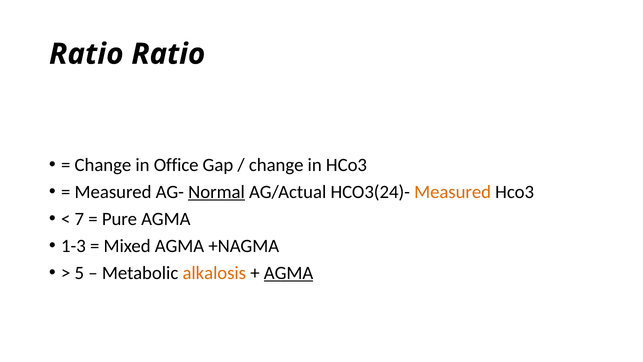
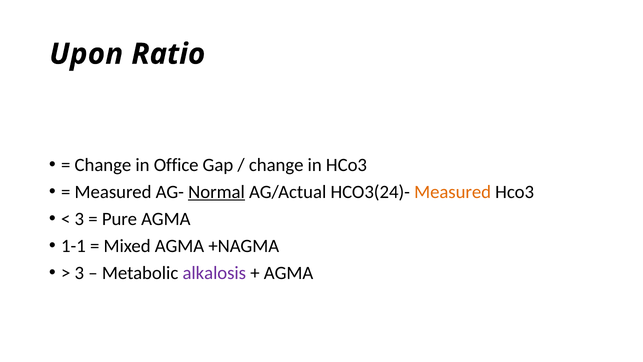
Ratio: Ratio -> Upon (86, 54)
7: 7 -> 3 (79, 219)
1-3: 1-3 -> 1-1 (73, 246)
5: 5 -> 3 (79, 273)
alkalosis colour: orange -> purple (214, 273)
AGMA underline: present -> none (289, 273)
